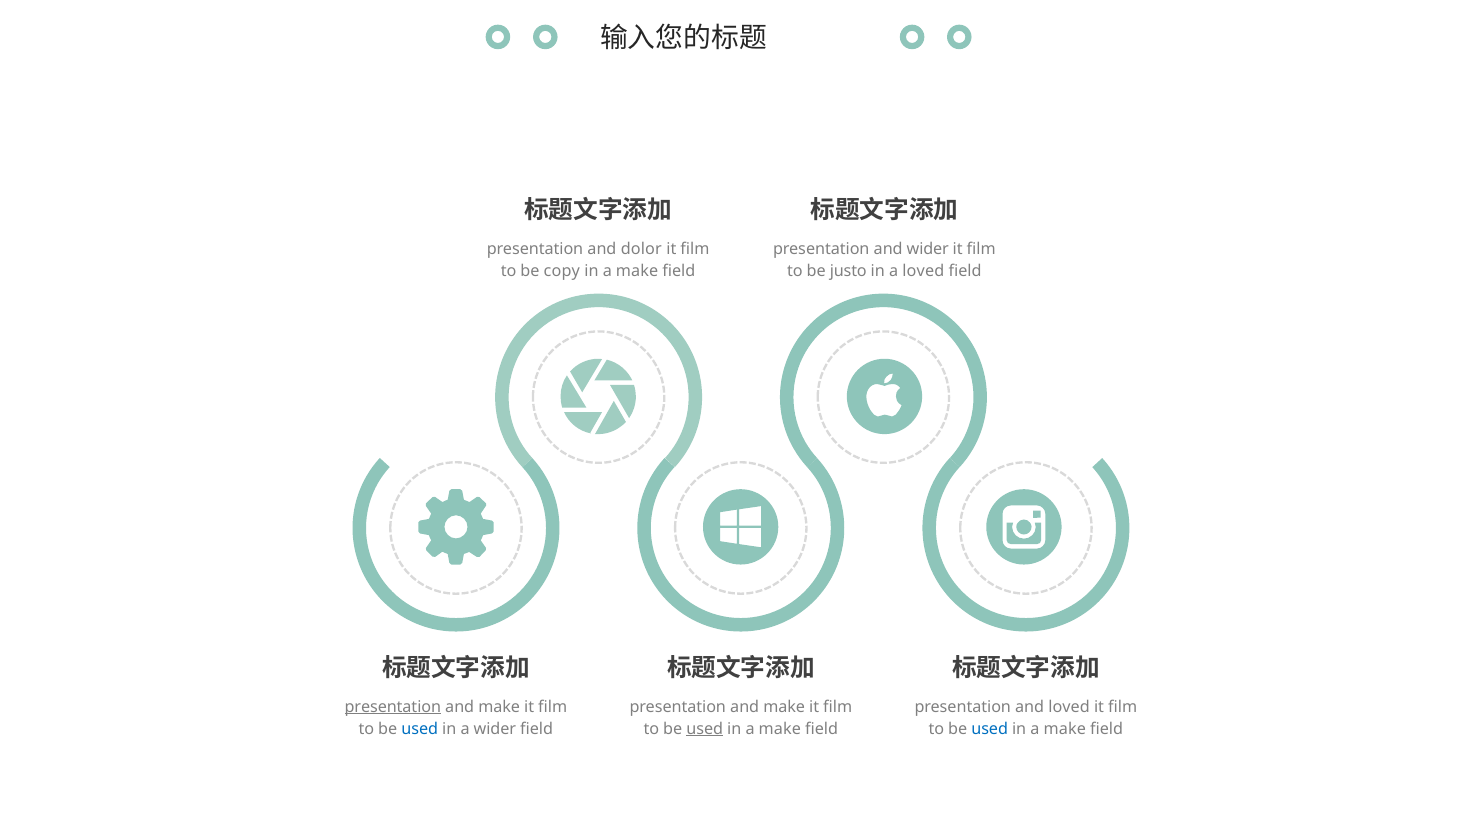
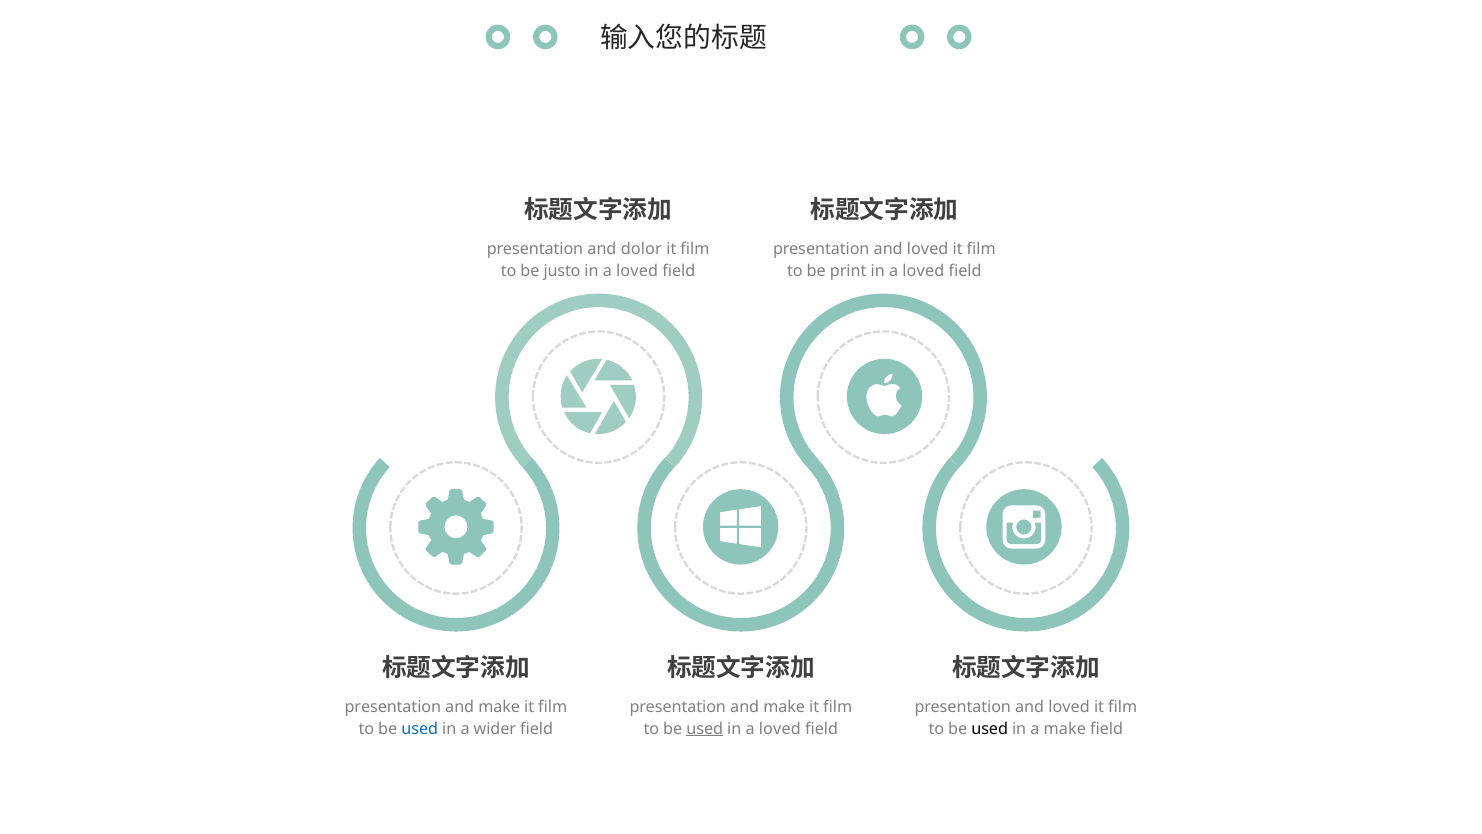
wider: wider -> loved (928, 249)
copy: copy -> justo (562, 271)
make: make -> loved (637, 271)
justo: justo -> print (848, 271)
presentation underline: present -> none (393, 706)
make: make -> loved (780, 729)
used colour: blue -> black (990, 729)
